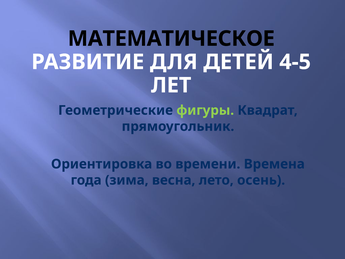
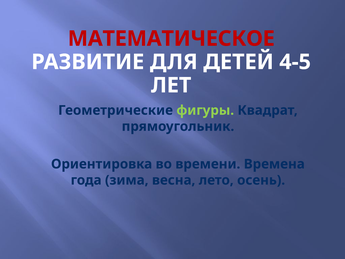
МАТЕМАТИЧЕСКОЕ colour: black -> red (171, 39)
